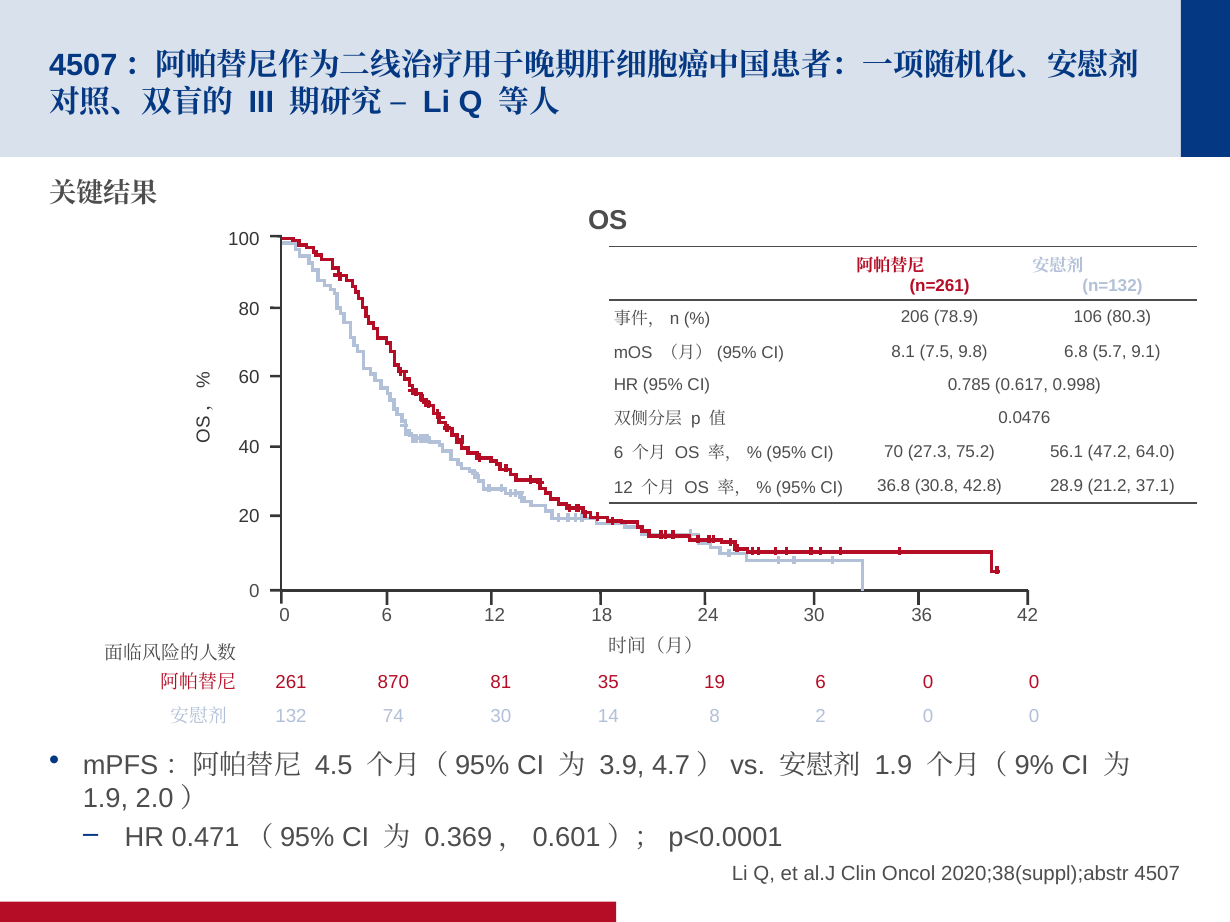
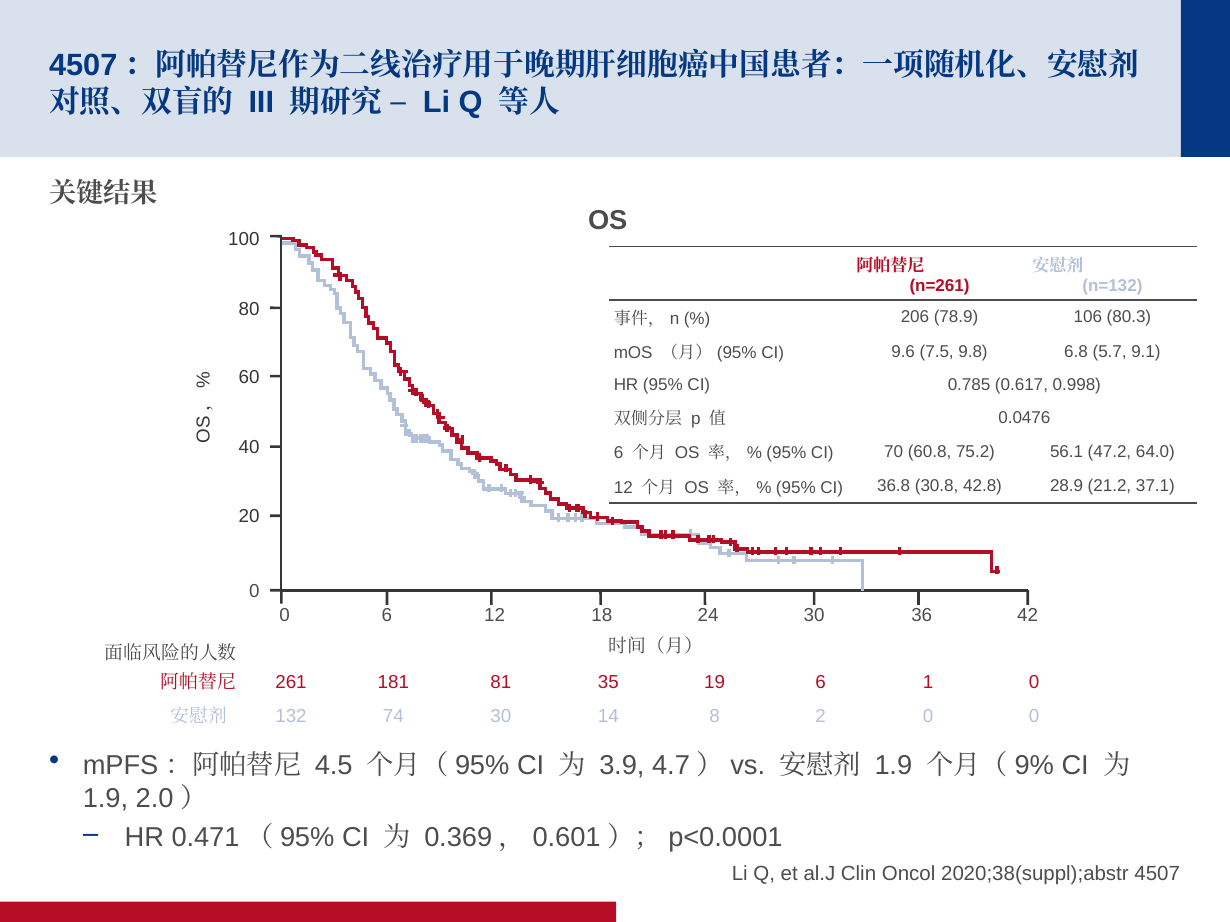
8.1: 8.1 -> 9.6 (903, 352)
27.3: 27.3 -> 60.8 (930, 452)
870: 870 -> 181 (393, 683)
6 0: 0 -> 1 (928, 683)
